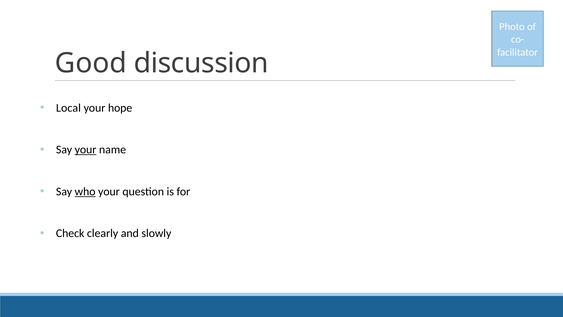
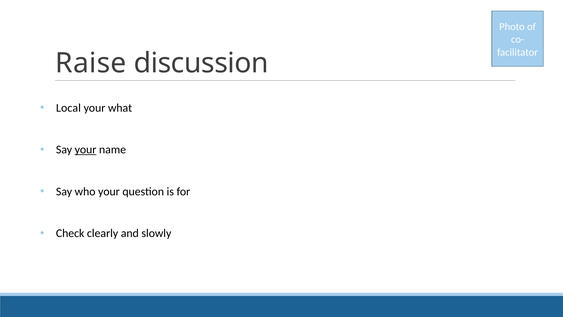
Good: Good -> Raise (91, 63)
hope: hope -> what (120, 108)
who underline: present -> none (85, 191)
